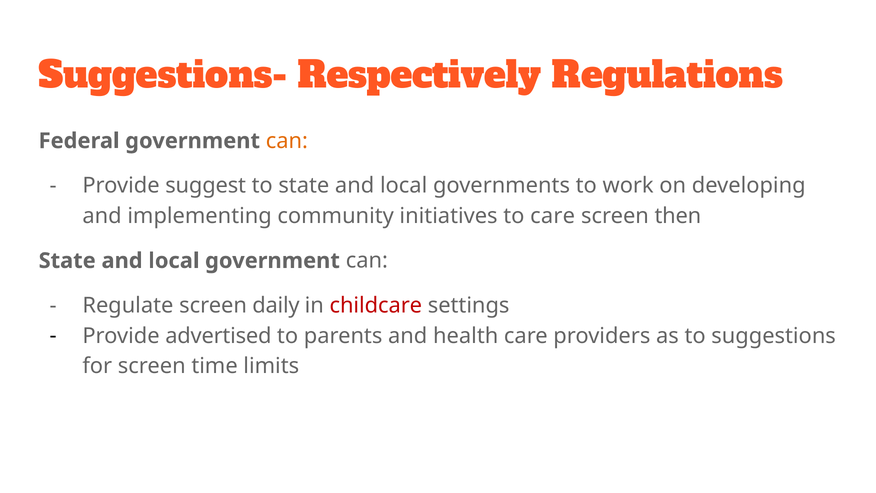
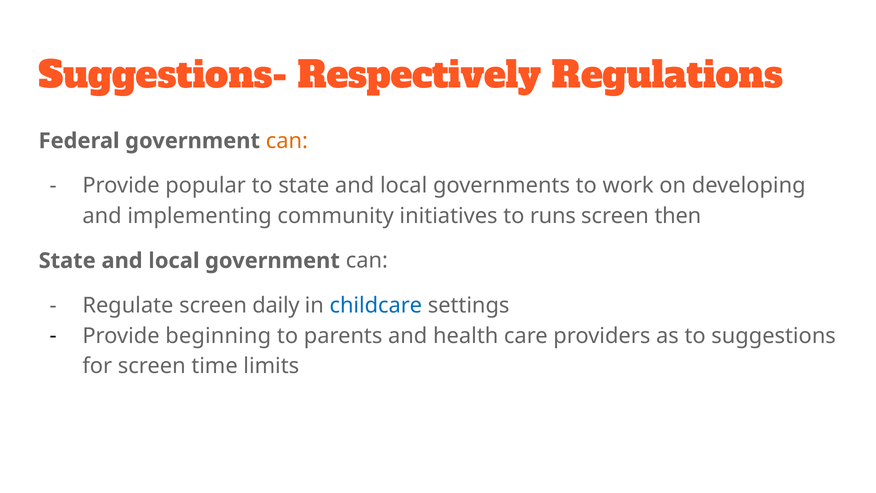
suggest: suggest -> popular (206, 186)
to care: care -> runs (553, 216)
childcare colour: red -> blue (376, 305)
advertised: advertised -> beginning (218, 336)
